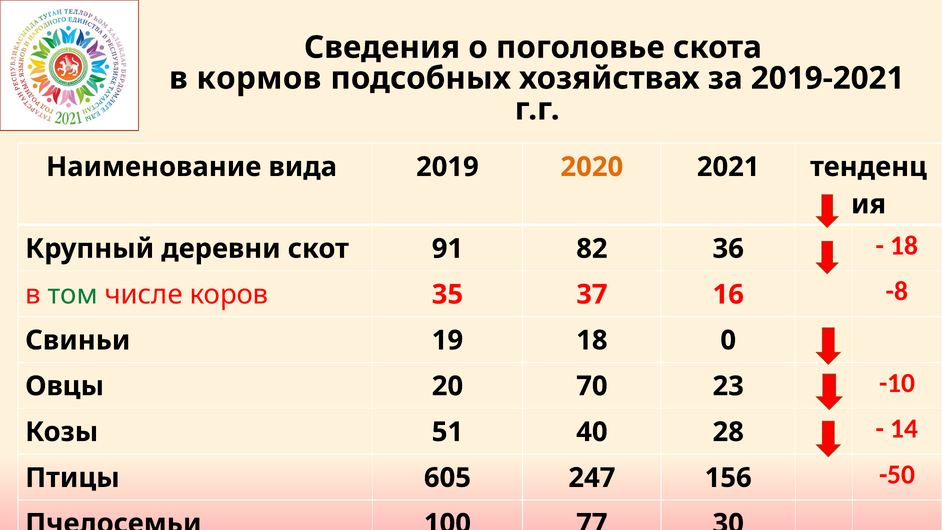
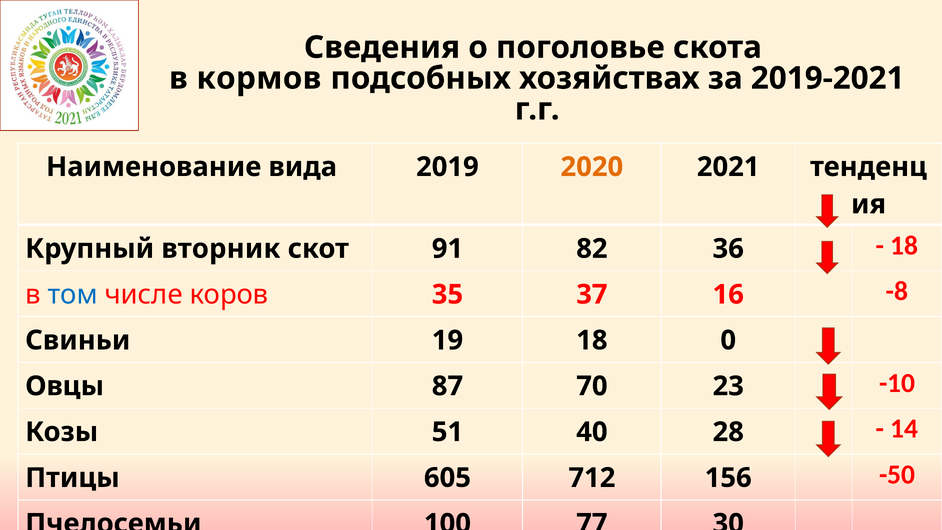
деревни: деревни -> вторник (221, 249)
том colour: green -> blue (73, 294)
20: 20 -> 87 (447, 386)
247: 247 -> 712 (592, 478)
